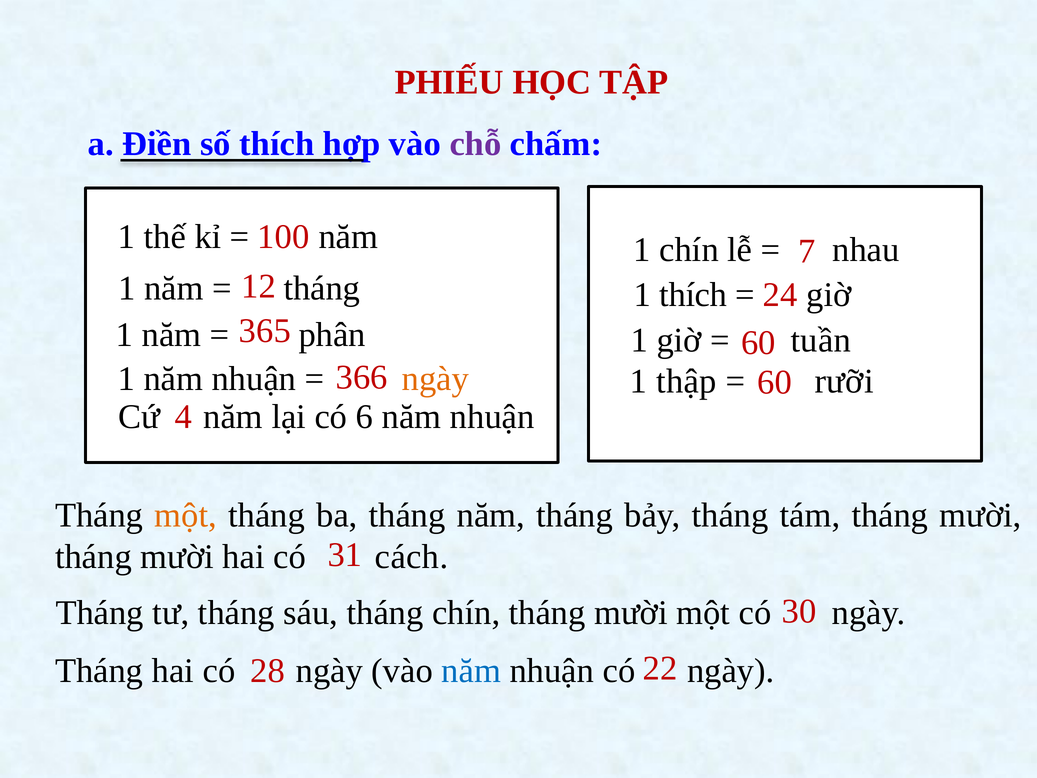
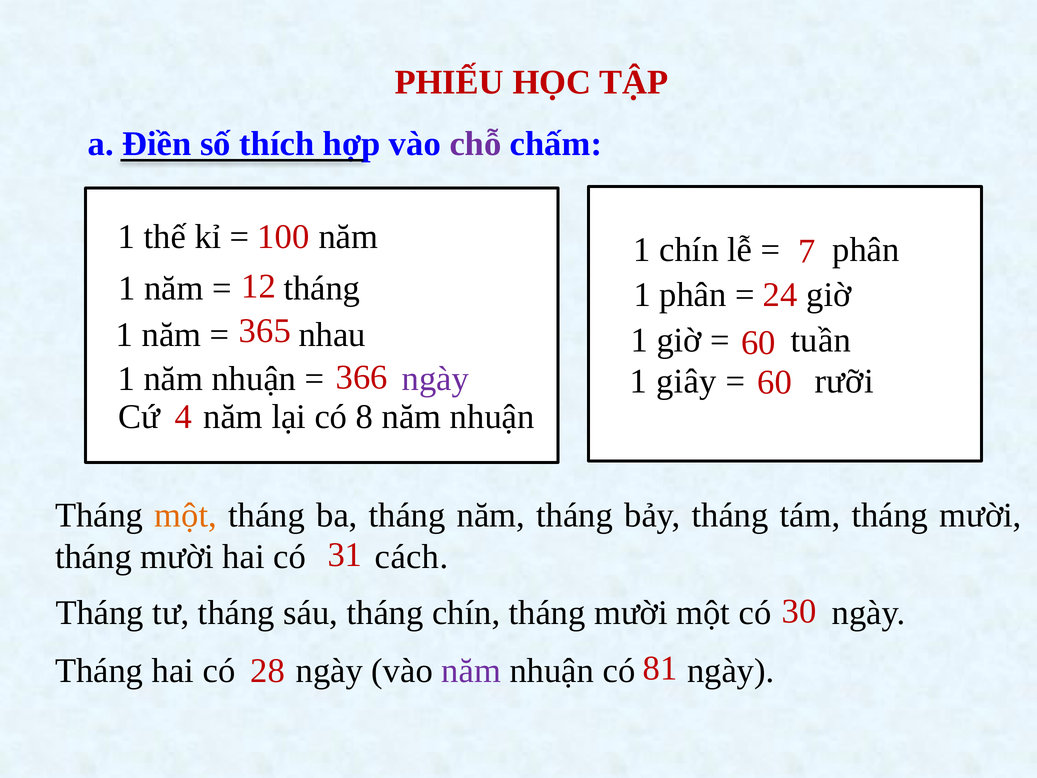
nhau: nhau -> phân (866, 250)
1 thích: thích -> phân (693, 295)
phân: phân -> nhau (332, 335)
ngày colour: orange -> purple (435, 379)
thập: thập -> giây (686, 381)
6: 6 -> 8 (364, 417)
22: 22 -> 81 (660, 668)
năm colour: blue -> purple (471, 671)
